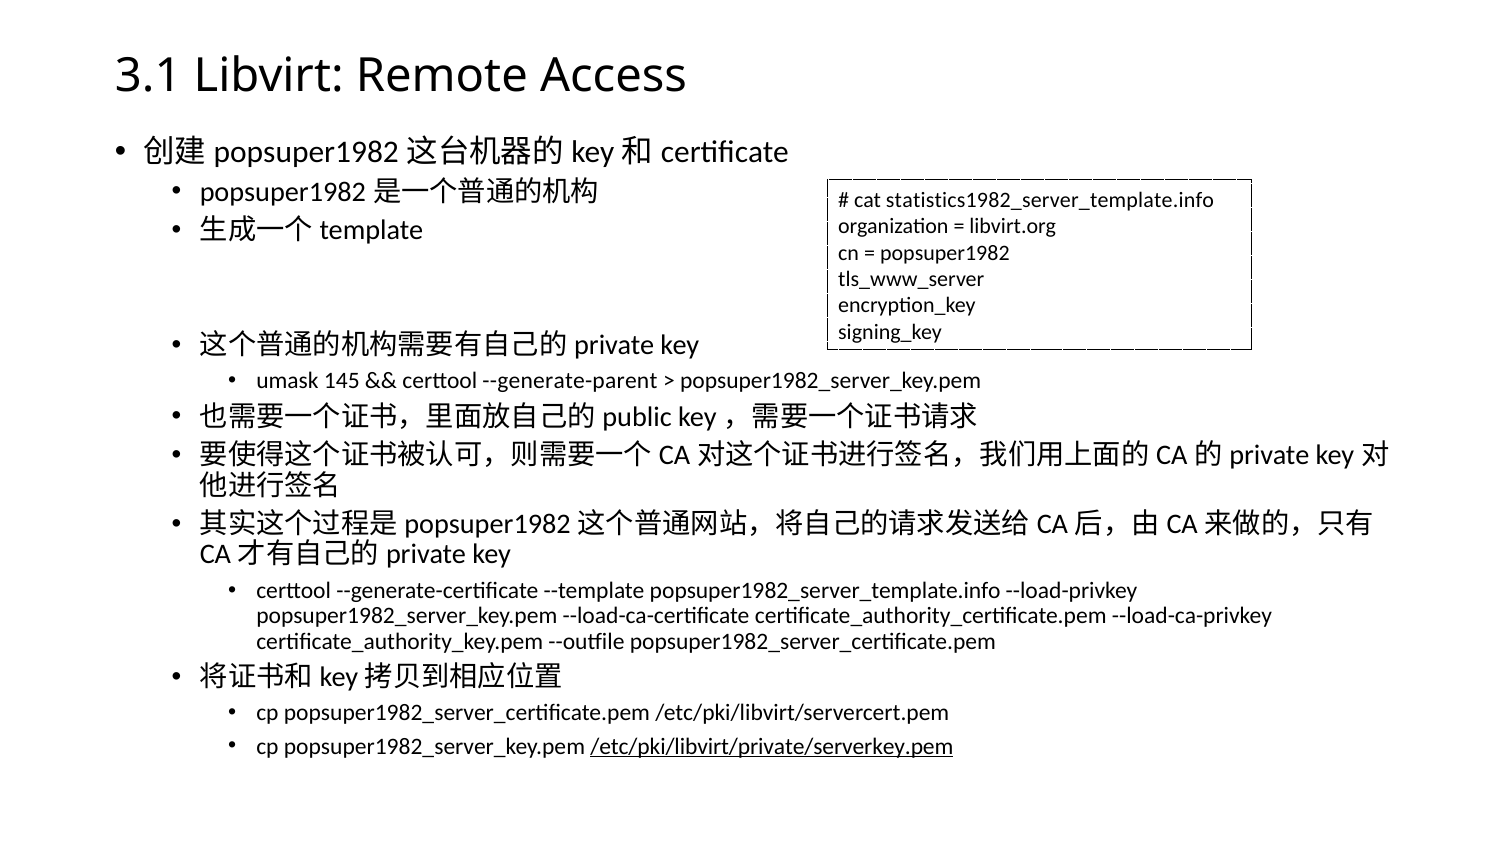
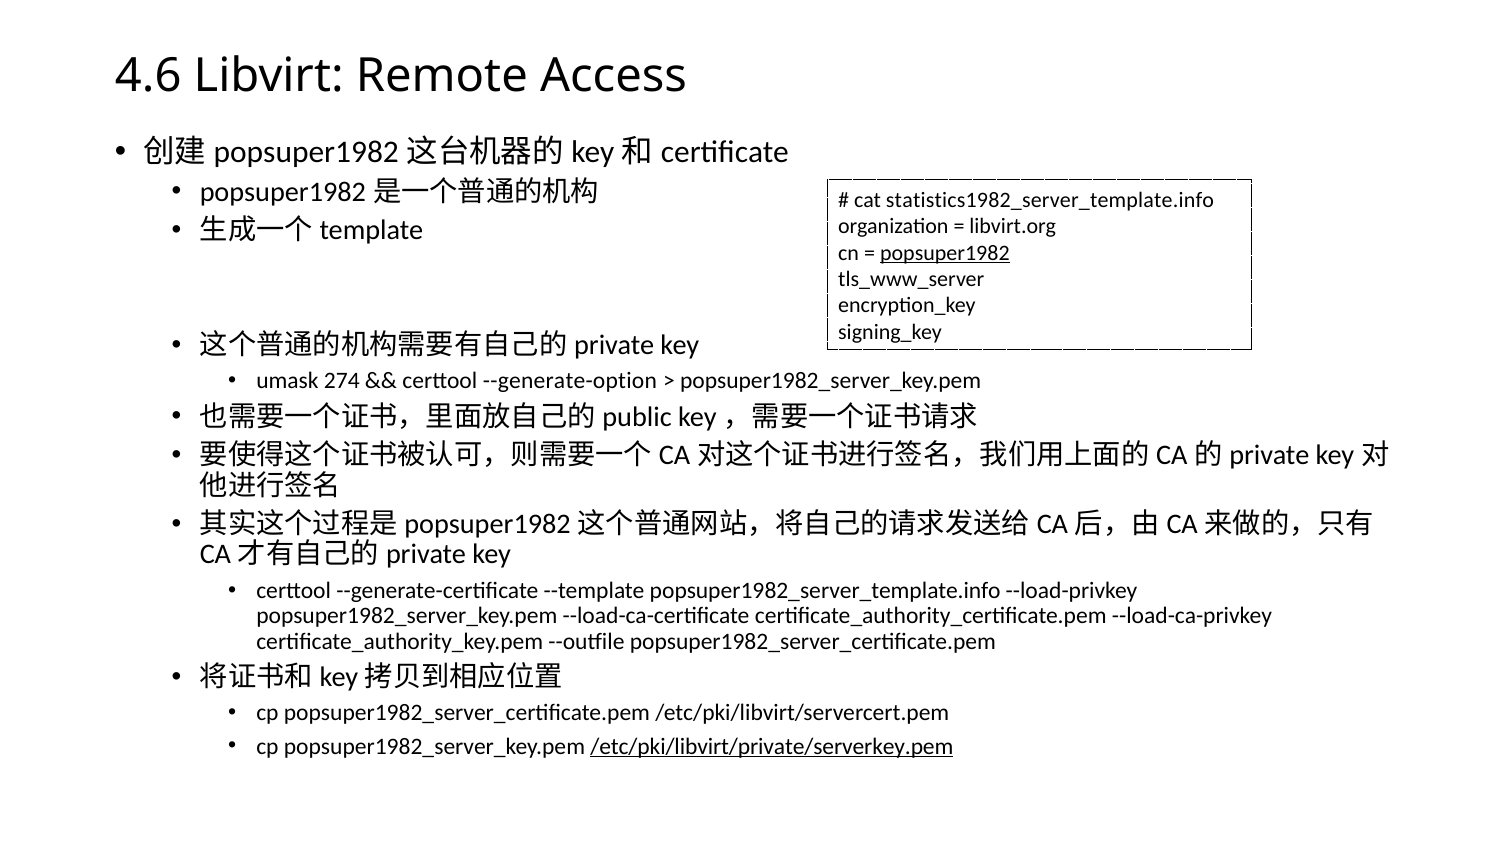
3.1: 3.1 -> 4.6 (148, 76)
popsuper1982 underline: none -> present (945, 253)
145: 145 -> 274 (342, 381)
--generate-parent: --generate-parent -> --generate-option (570, 381)
